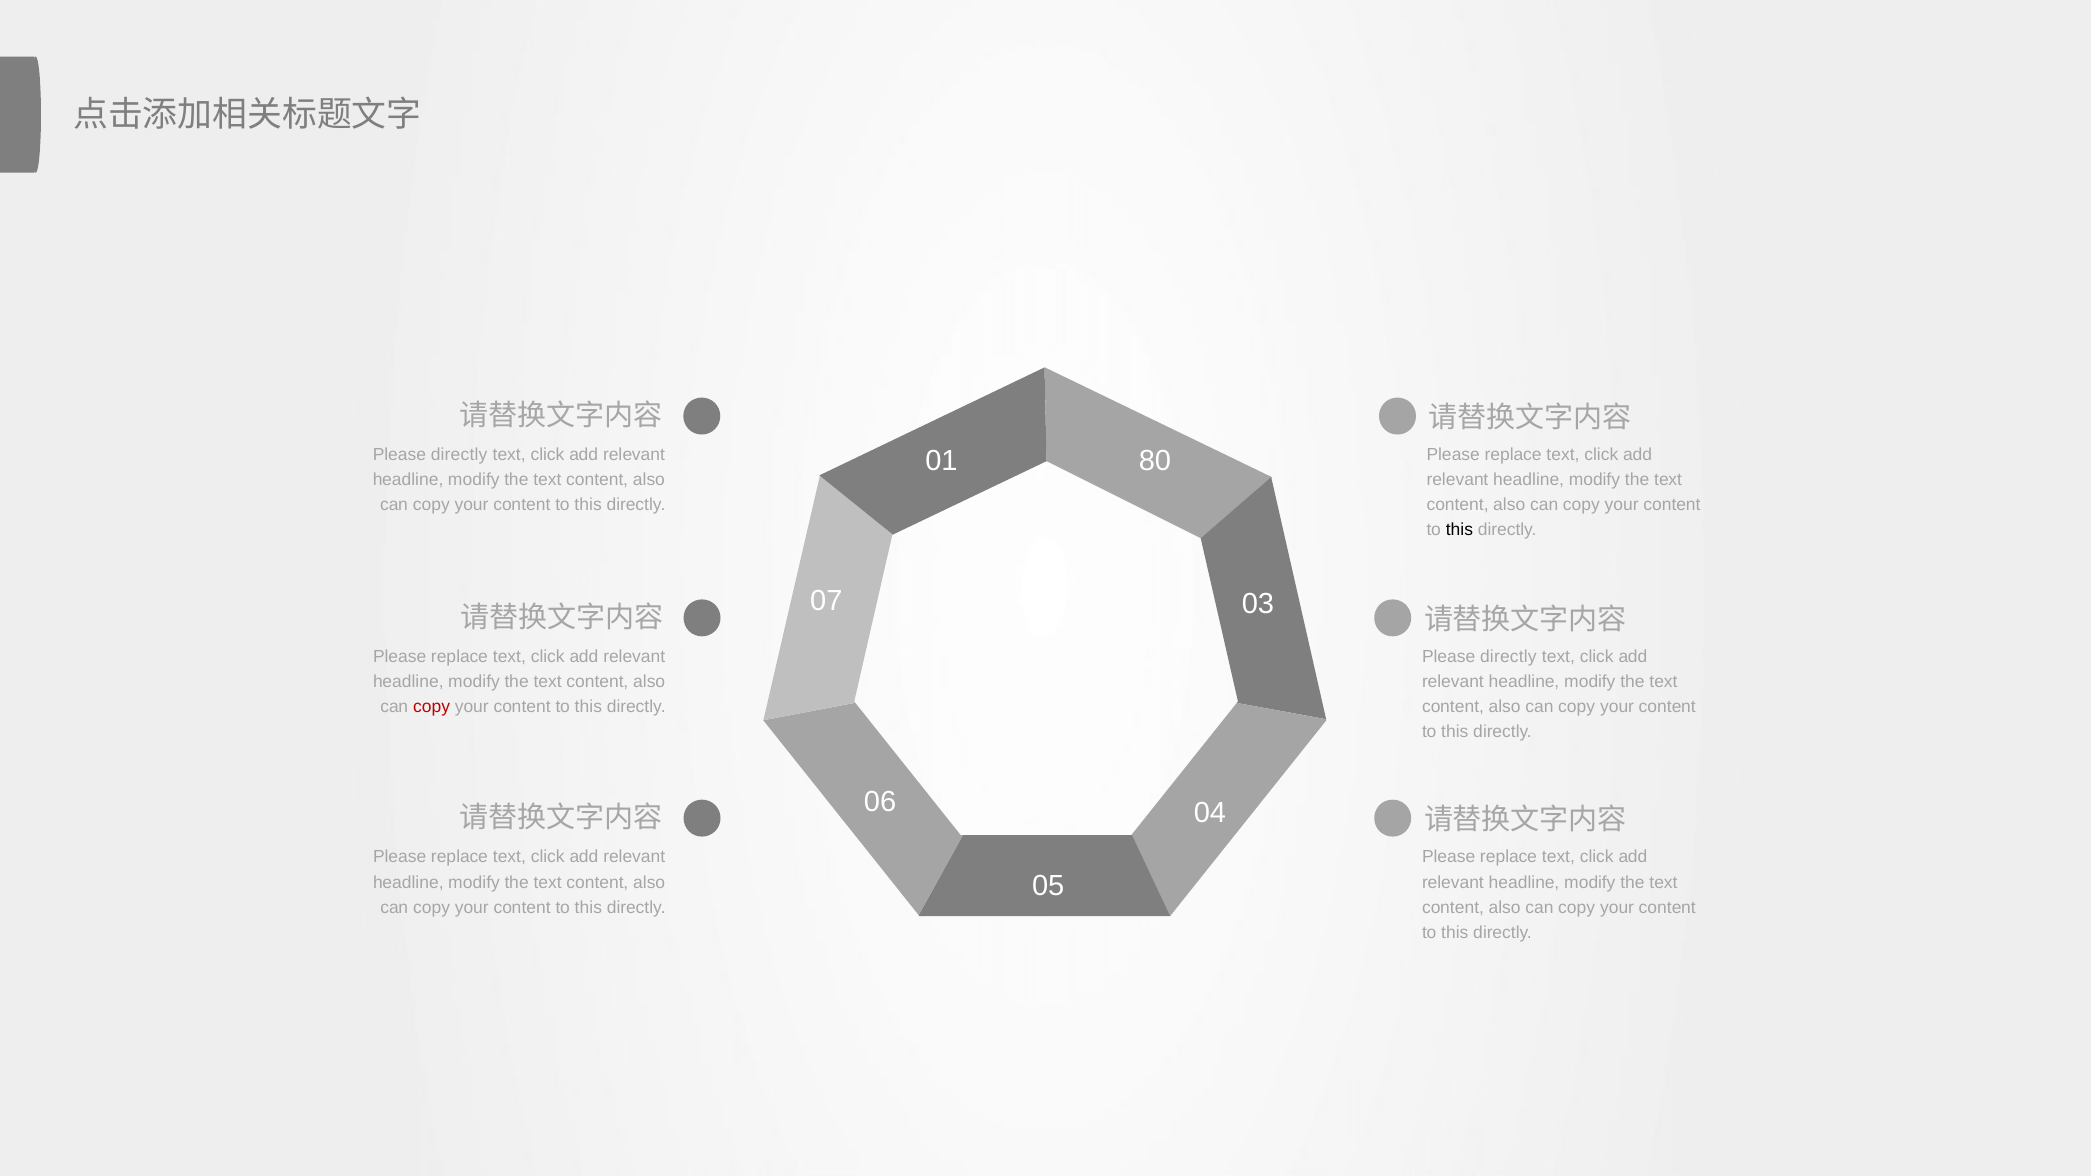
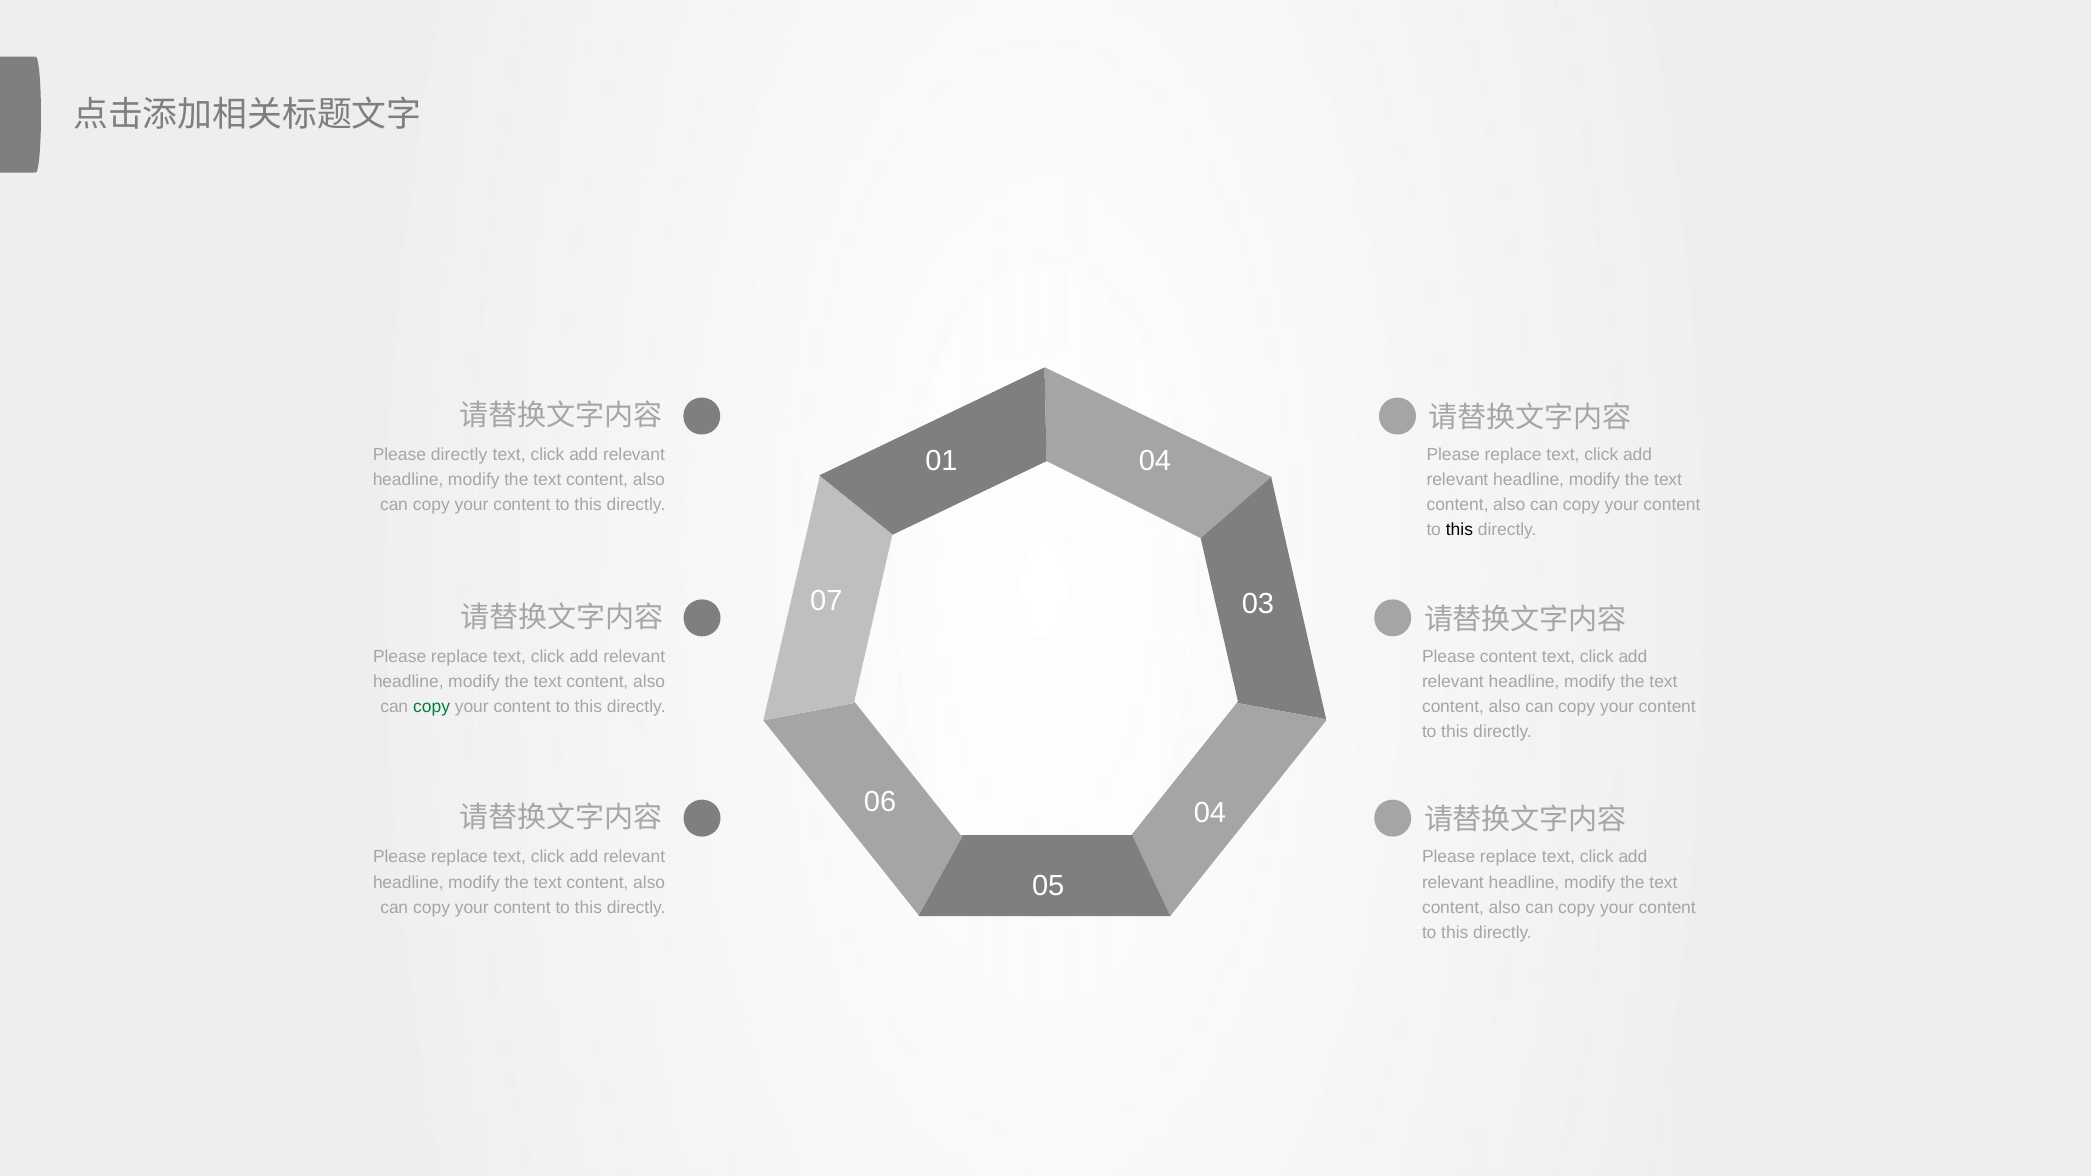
01 80: 80 -> 04 (1155, 461)
directly: directly -> content (1508, 657)
copy colour: red -> green (432, 707)
